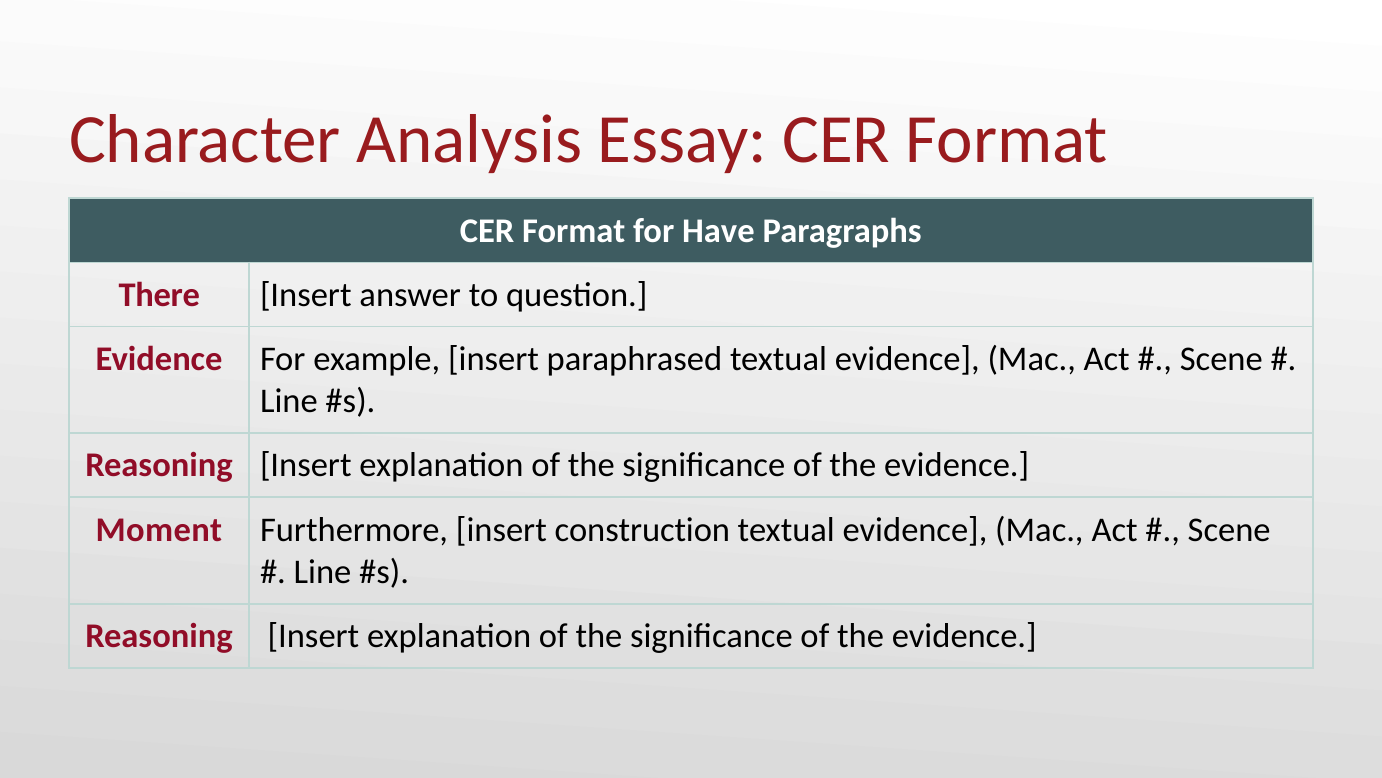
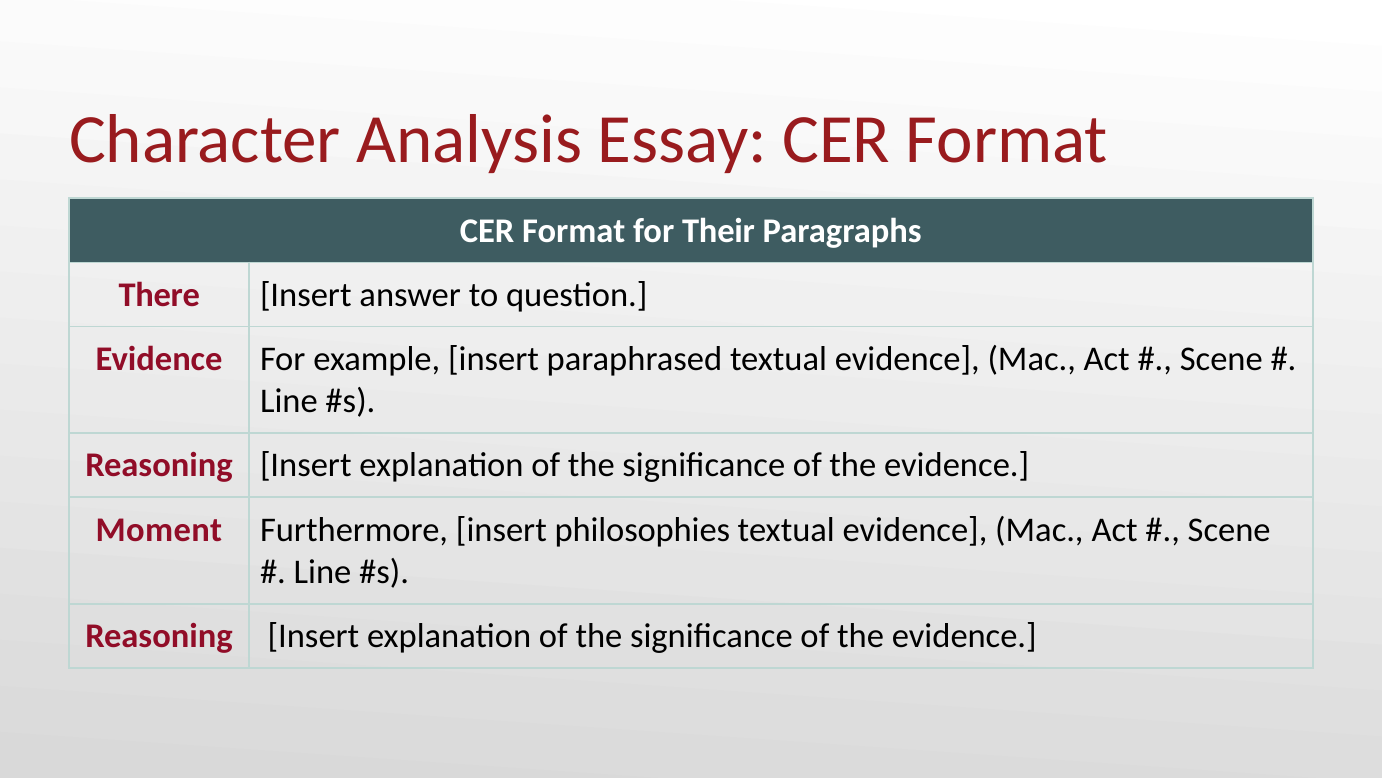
Have: Have -> Their (719, 230)
construction: construction -> philosophies (642, 529)
